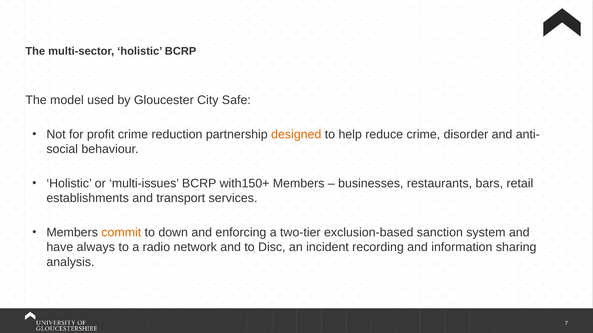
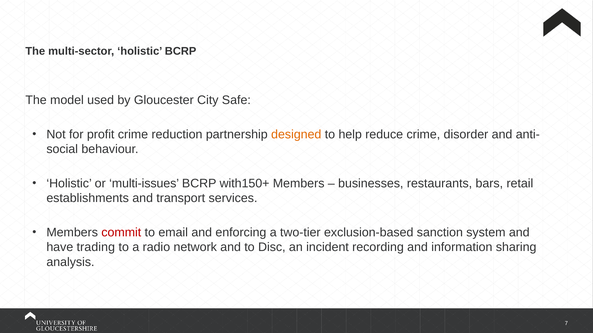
commit colour: orange -> red (121, 233)
down: down -> email (173, 233)
always: always -> trading (96, 248)
